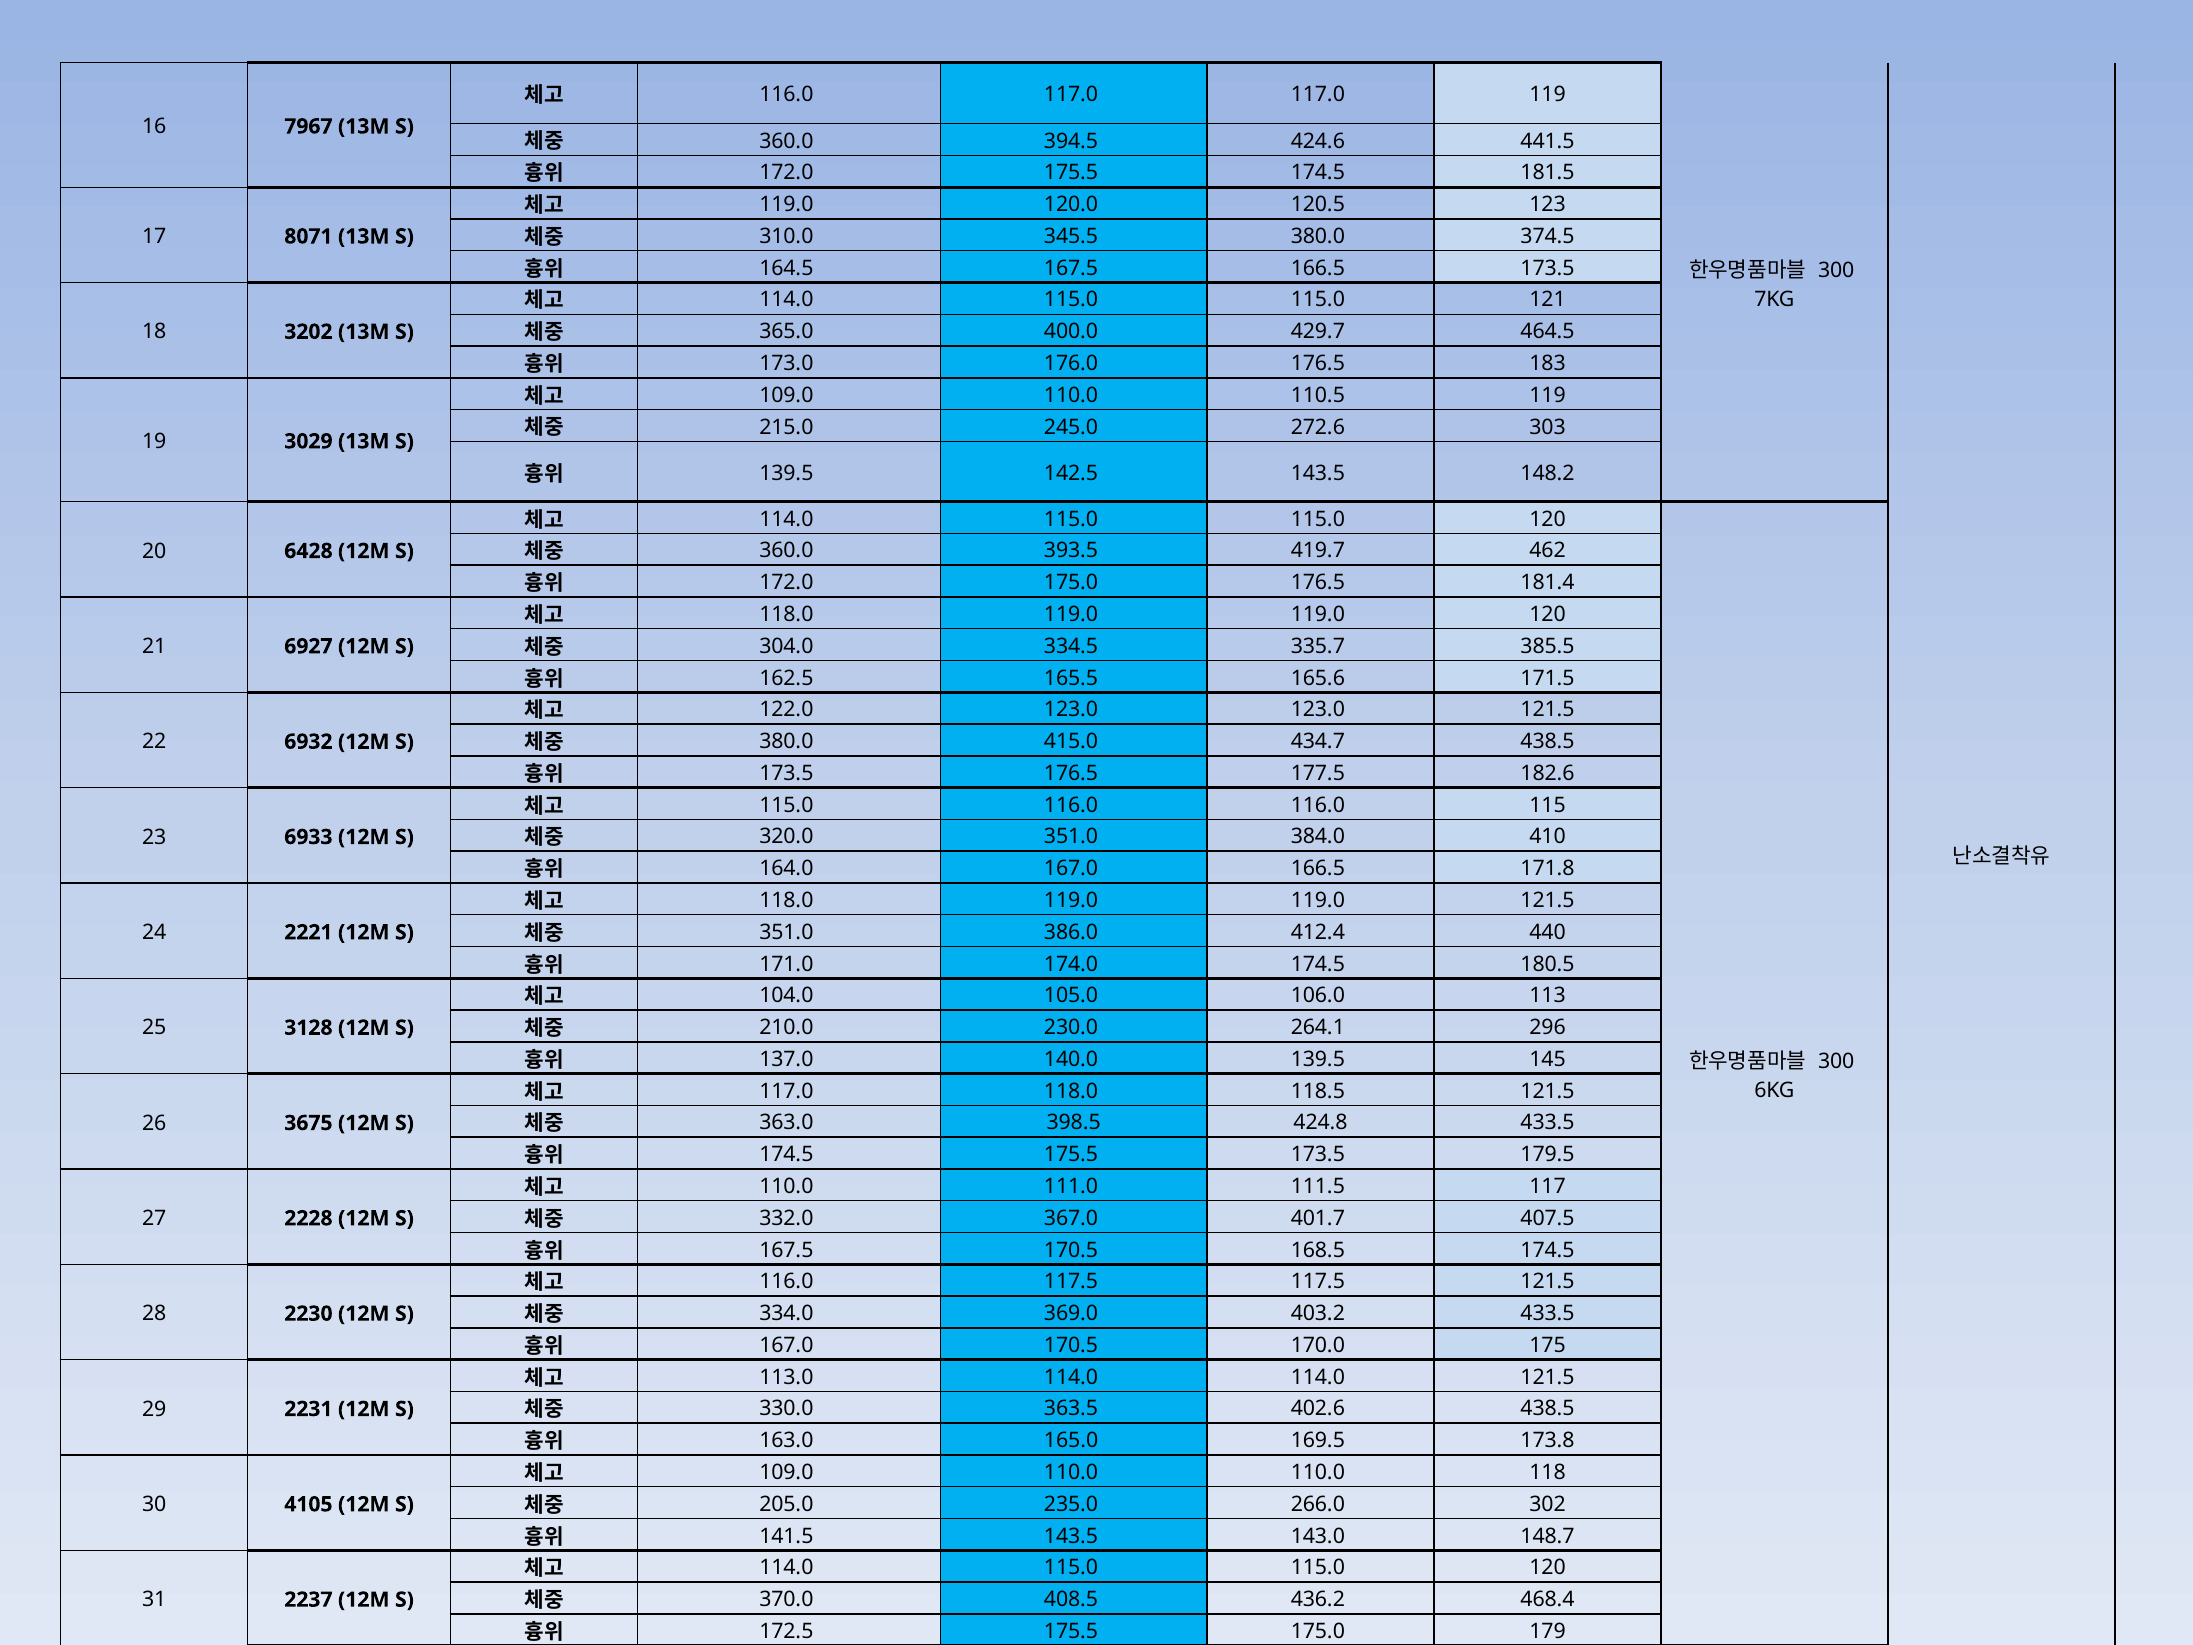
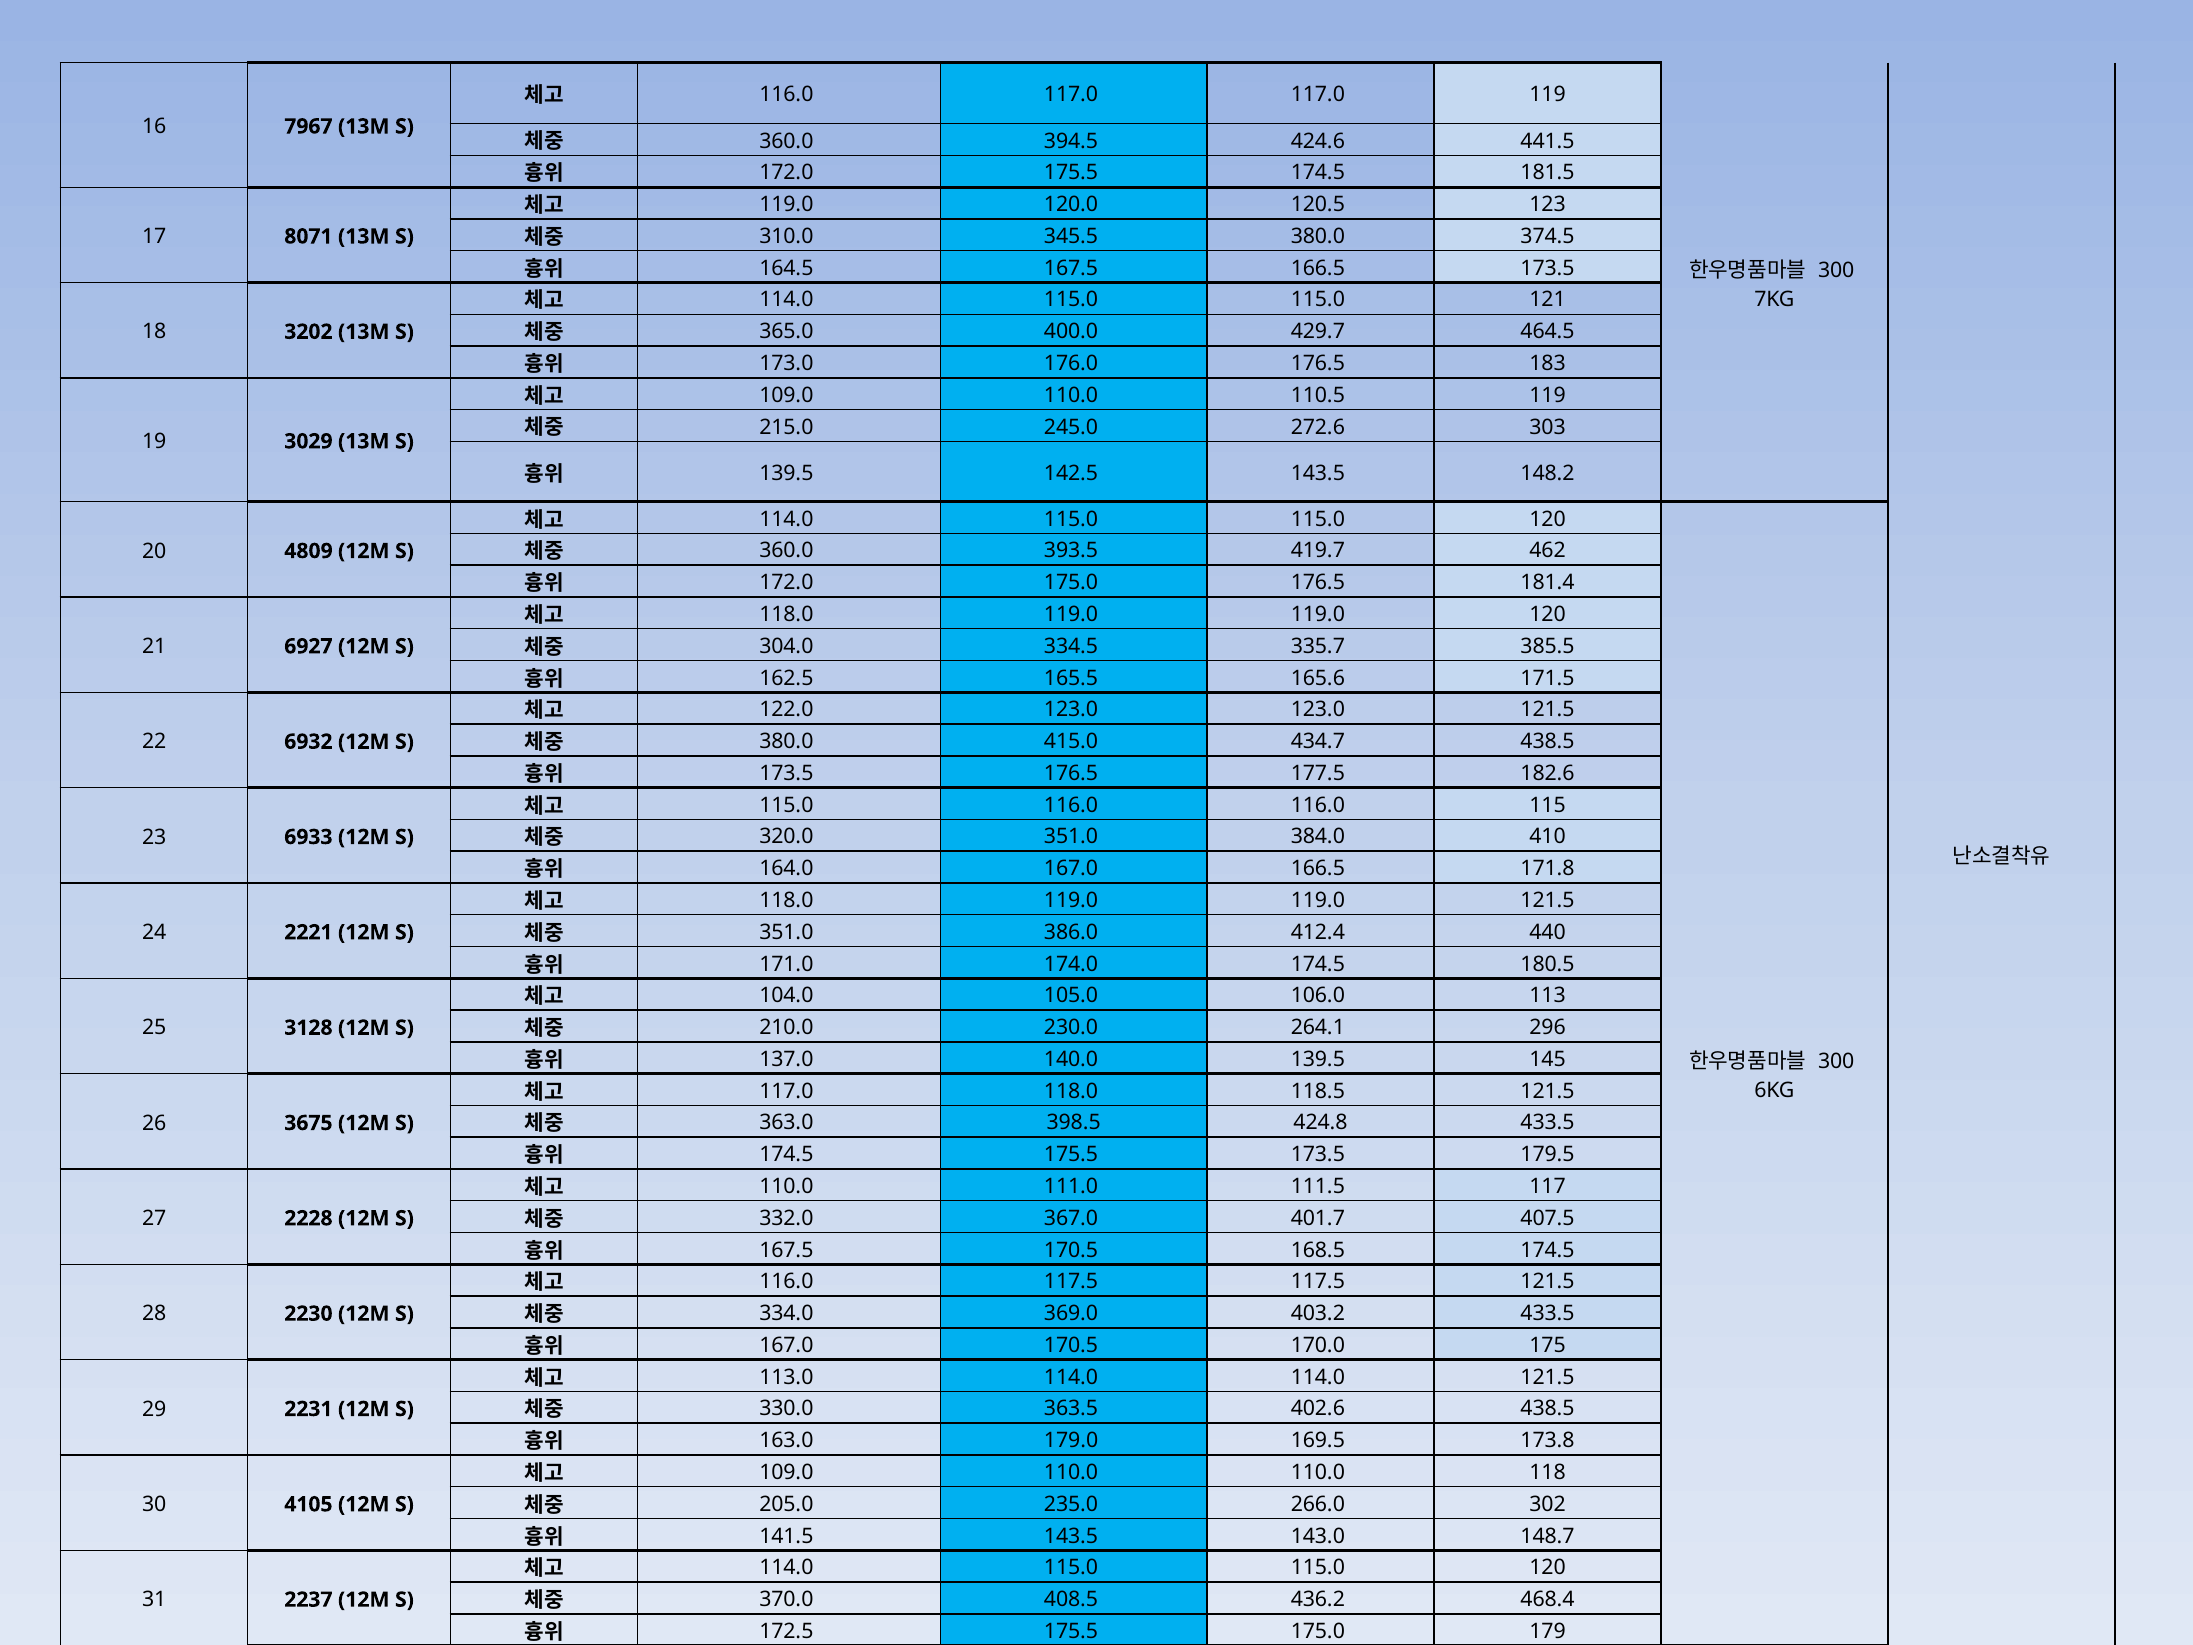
6428: 6428 -> 4809 (308, 551)
165.0: 165.0 -> 179.0 (1071, 1441)
